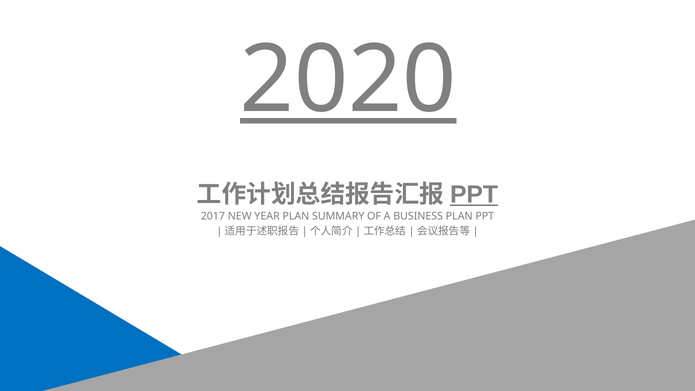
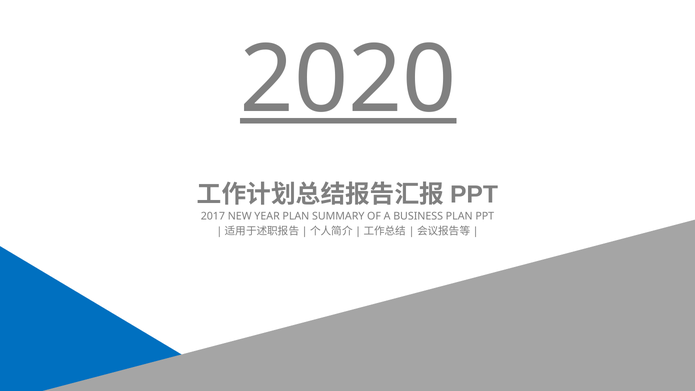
PPT underline: present -> none (474, 195)
